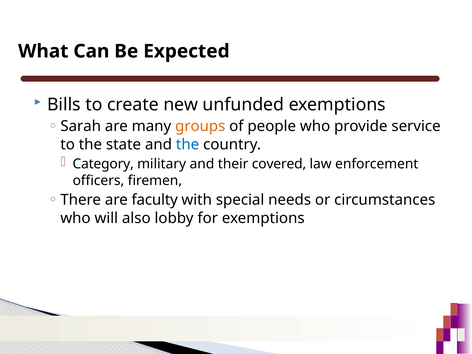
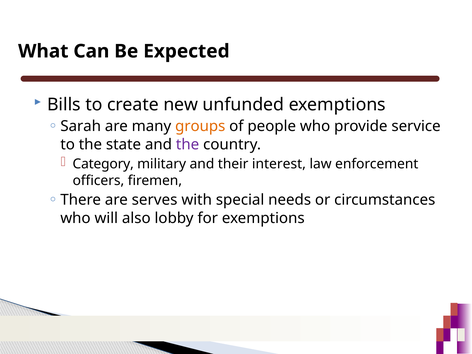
the colour: blue -> purple (188, 144)
covered: covered -> interest (279, 164)
faculty: faculty -> serves (155, 200)
